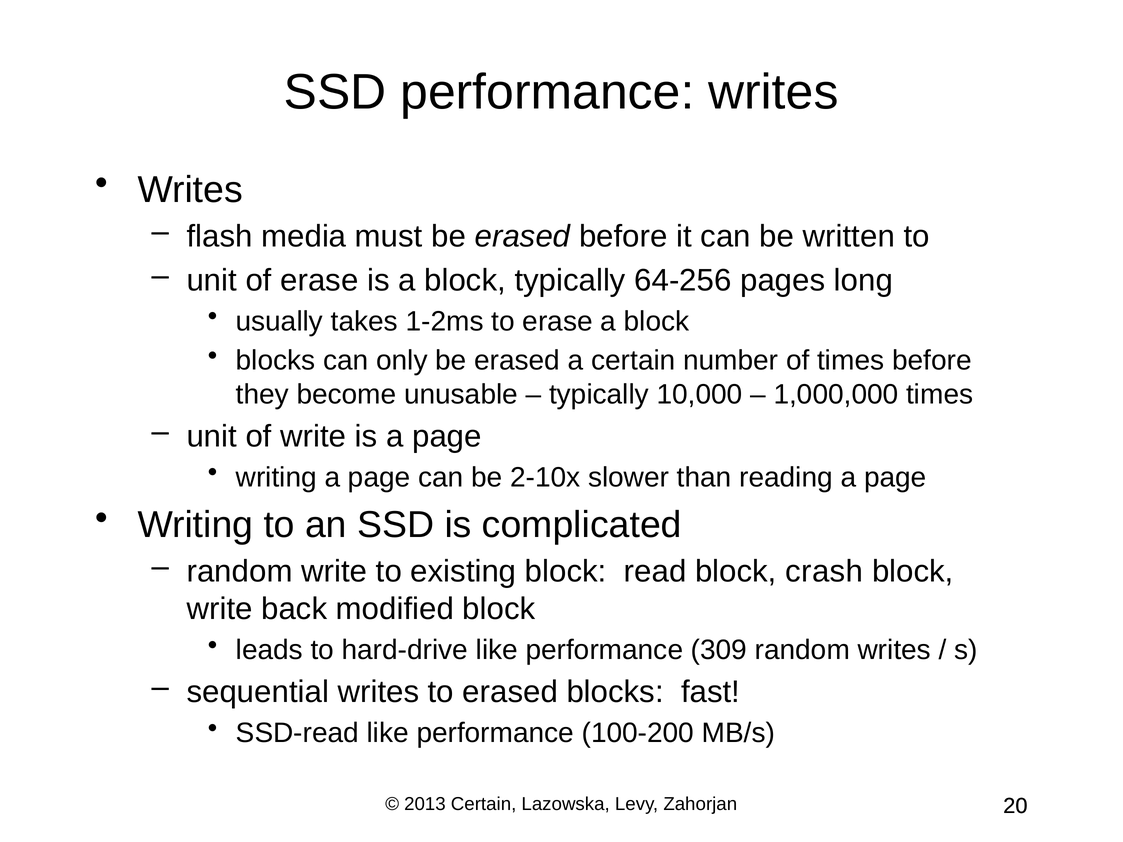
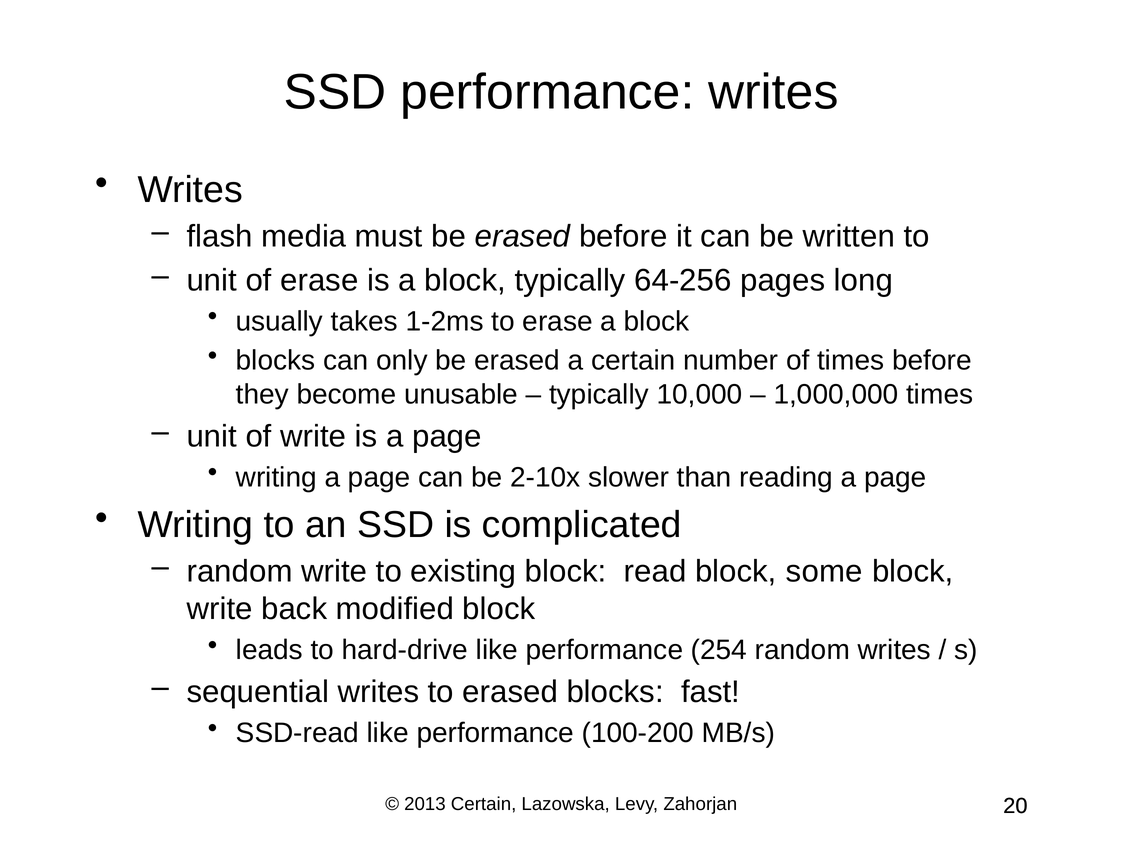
crash: crash -> some (824, 572)
309: 309 -> 254 (719, 650)
